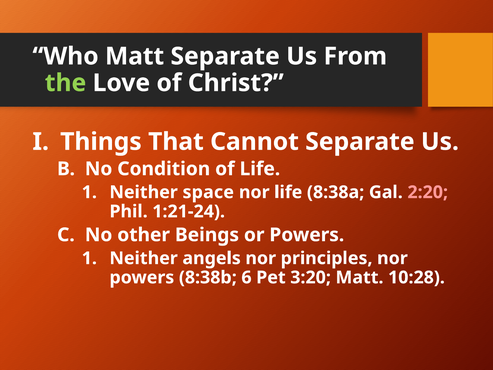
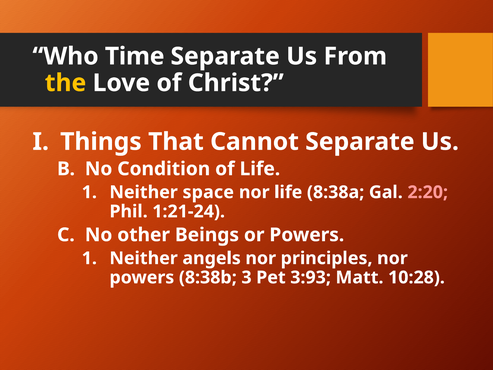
Who Matt: Matt -> Time (135, 56)
the colour: light green -> yellow (66, 83)
6: 6 -> 3 (247, 277)
3:20: 3:20 -> 3:93 (311, 277)
